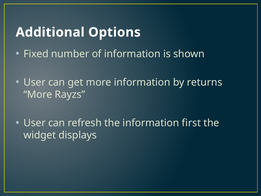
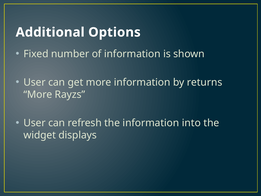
first: first -> into (191, 123)
